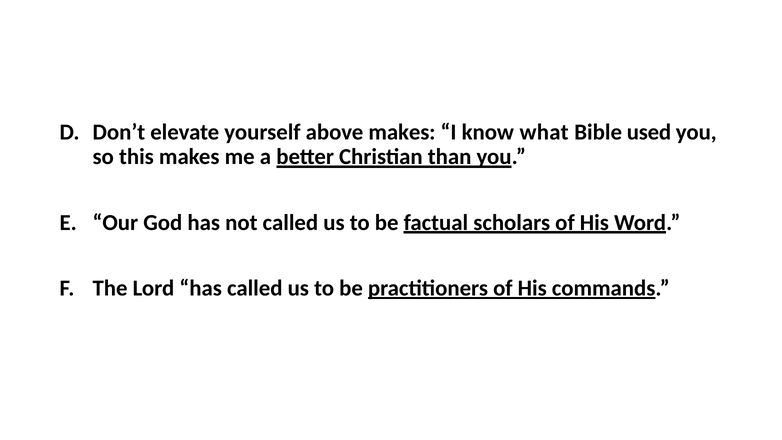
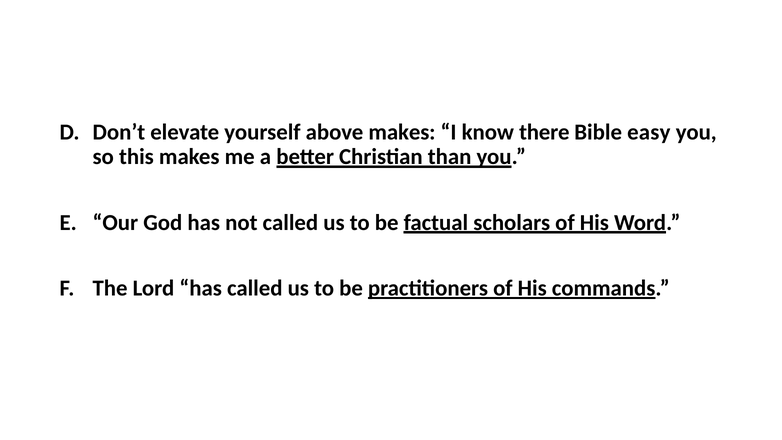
what: what -> there (544, 132)
used: used -> easy (649, 132)
